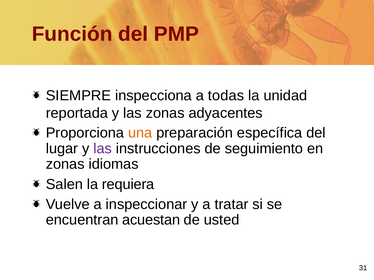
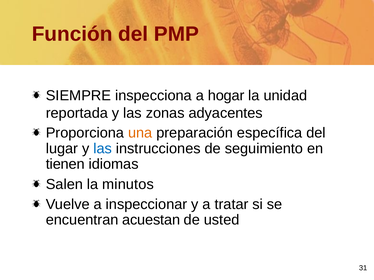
todas: todas -> hogar (226, 96)
las colour: purple -> blue (103, 149)
zonas: zonas -> tienen (65, 165)
requiera: requiera -> minutos (128, 185)
